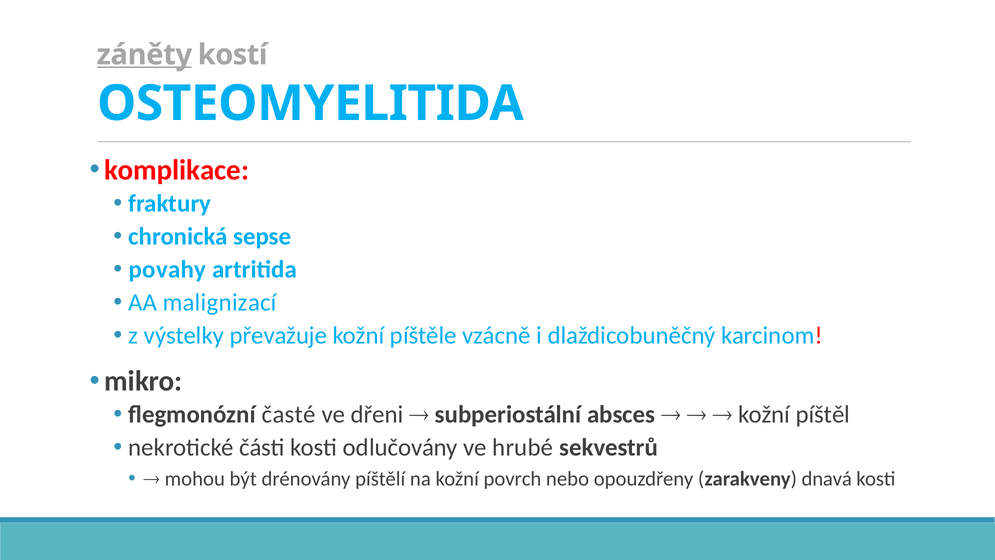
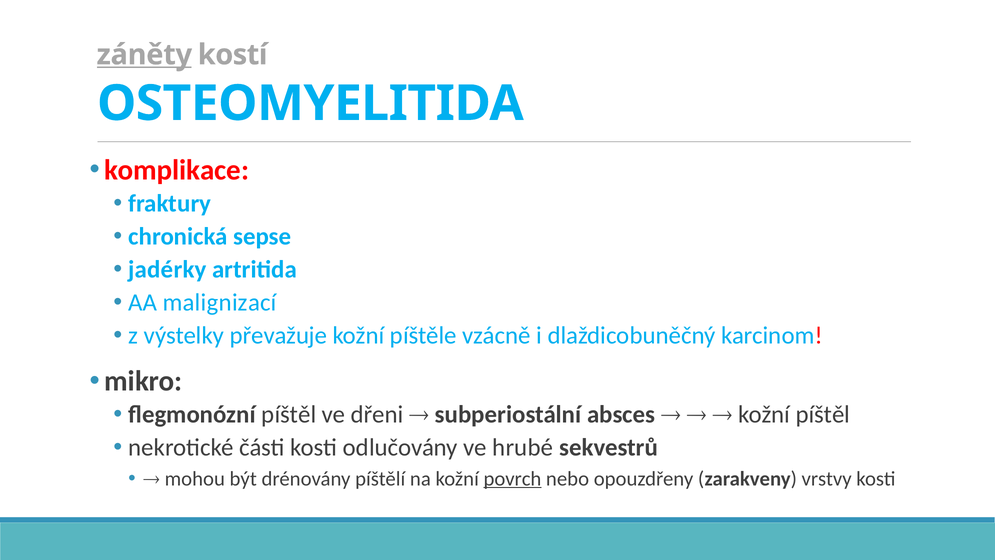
povahy: povahy -> jadérky (167, 269)
flegmonózní časté: časté -> píštěl (289, 414)
povrch underline: none -> present (512, 478)
dnavá: dnavá -> vrstvy (827, 478)
